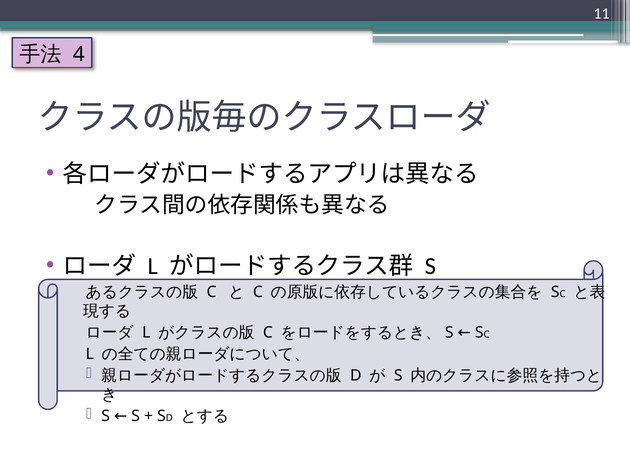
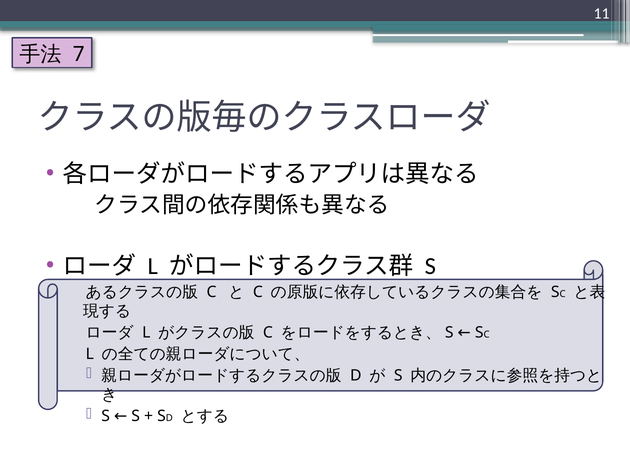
4: 4 -> 7 (79, 54)
